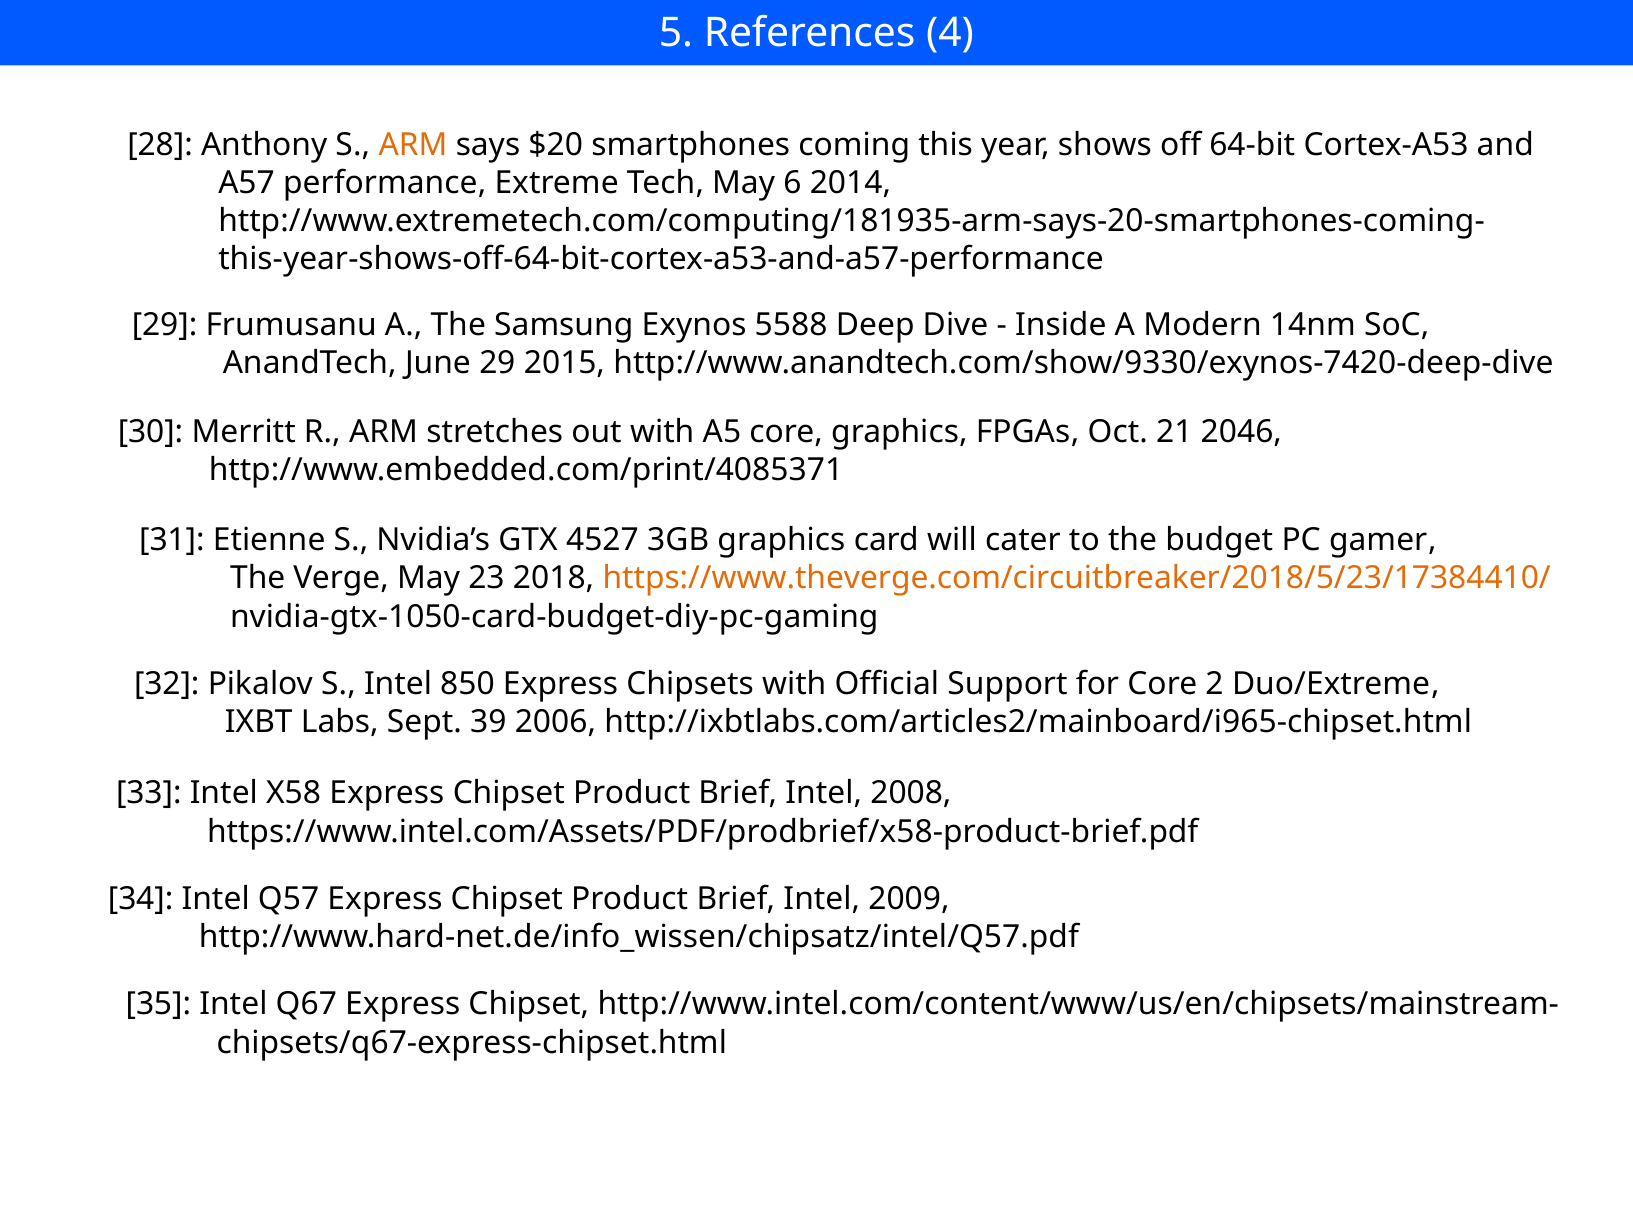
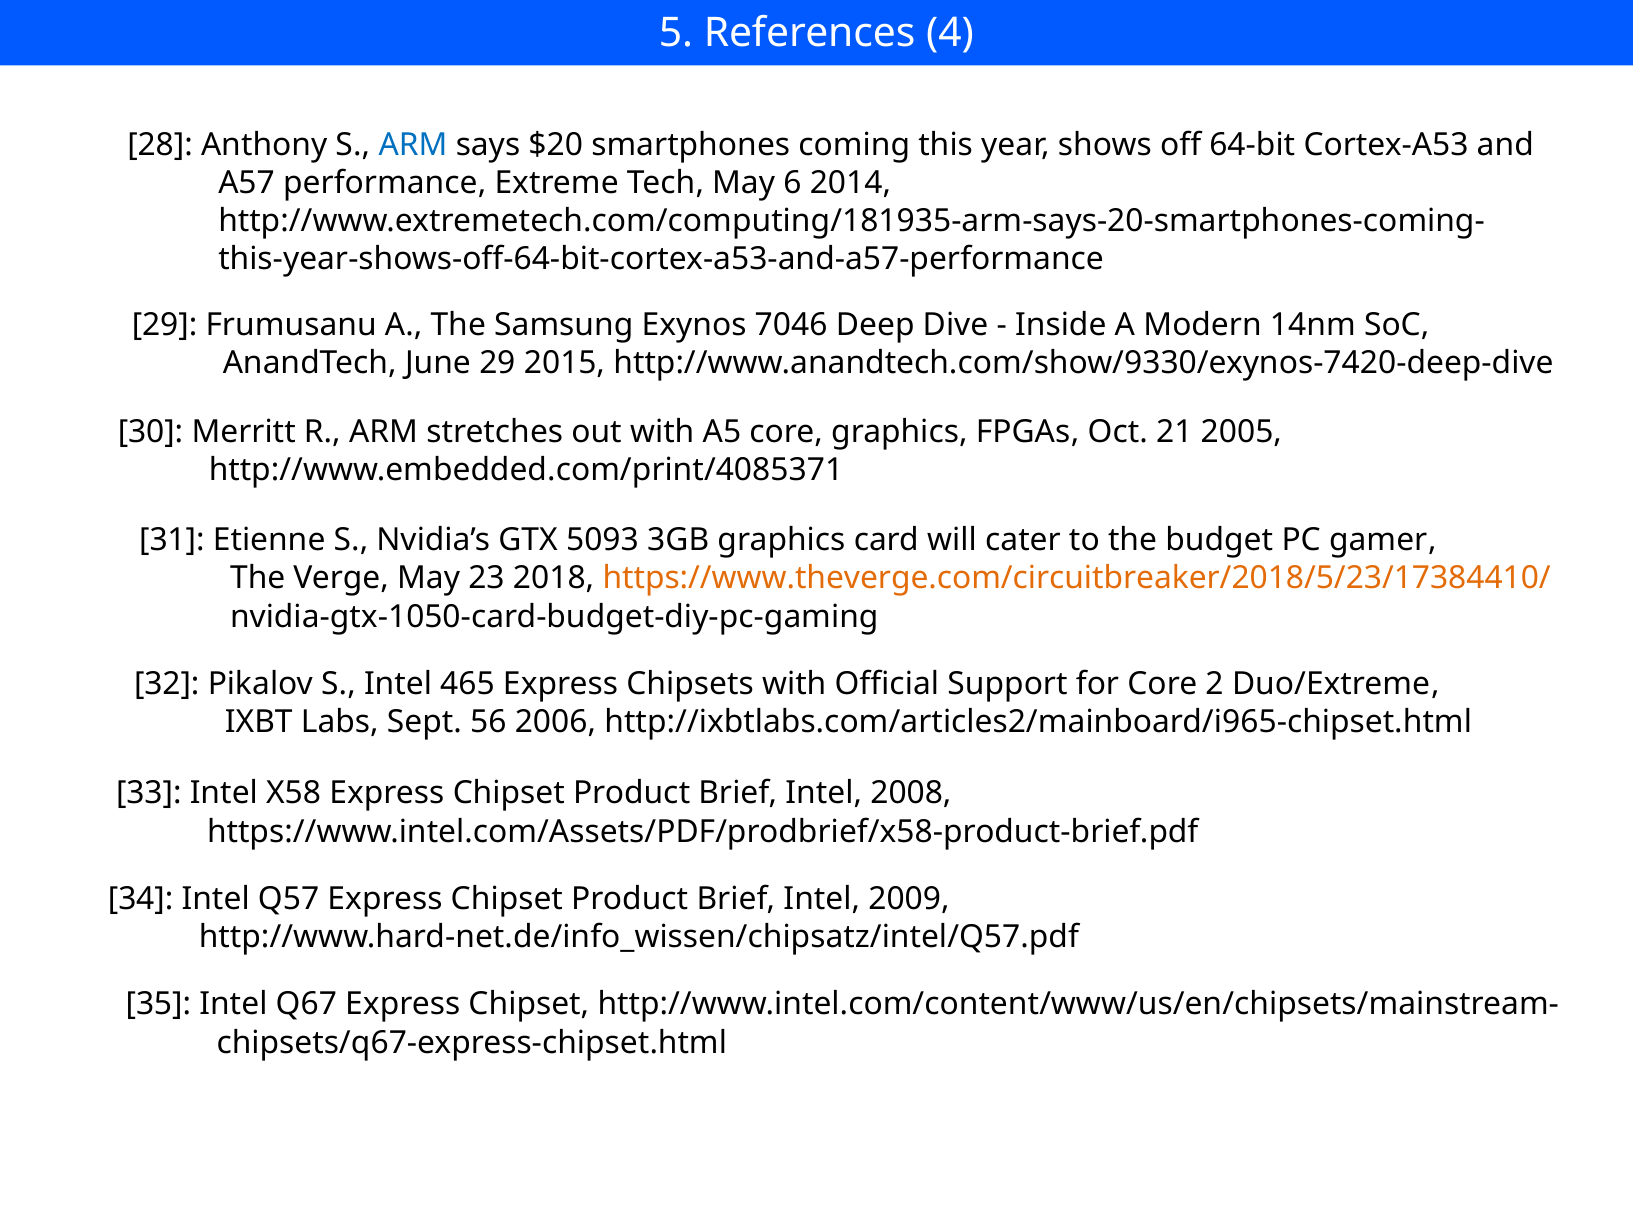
ARM colour: orange -> blue (413, 145)
5588: 5588 -> 7046 (791, 325)
2046: 2046 -> 2005 (1241, 432)
4527: 4527 -> 5093 (602, 540)
850: 850 -> 465 (467, 684)
39: 39 -> 56 (488, 722)
